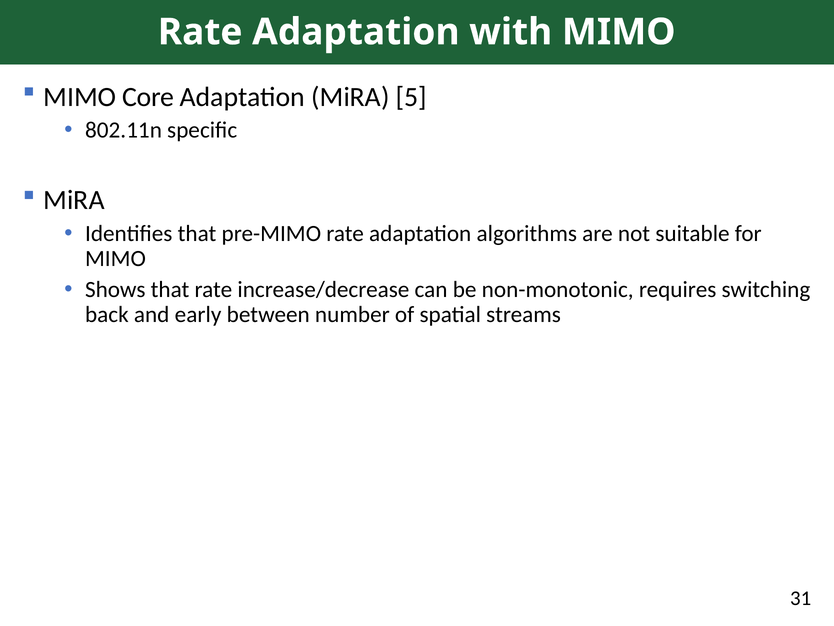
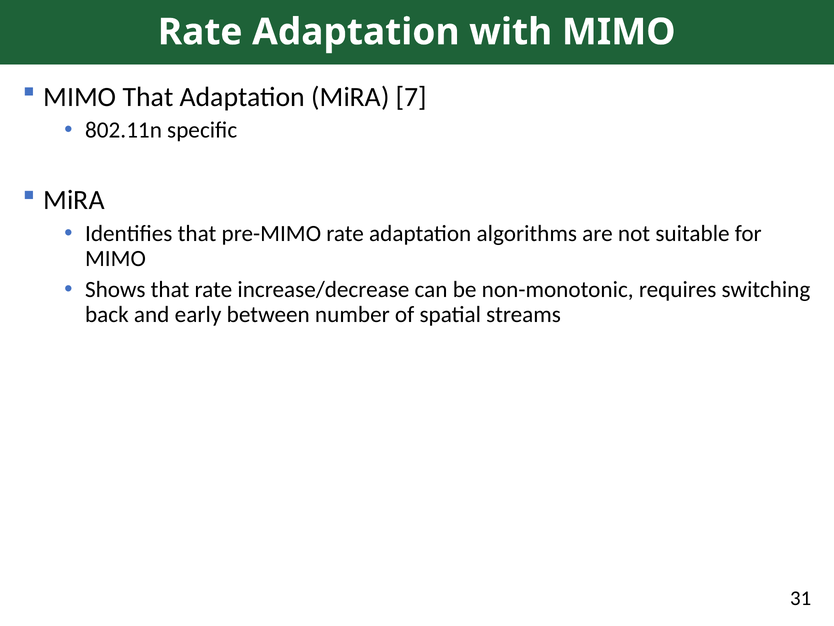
MIMO Core: Core -> That (148, 97)
5: 5 -> 7 (411, 97)
